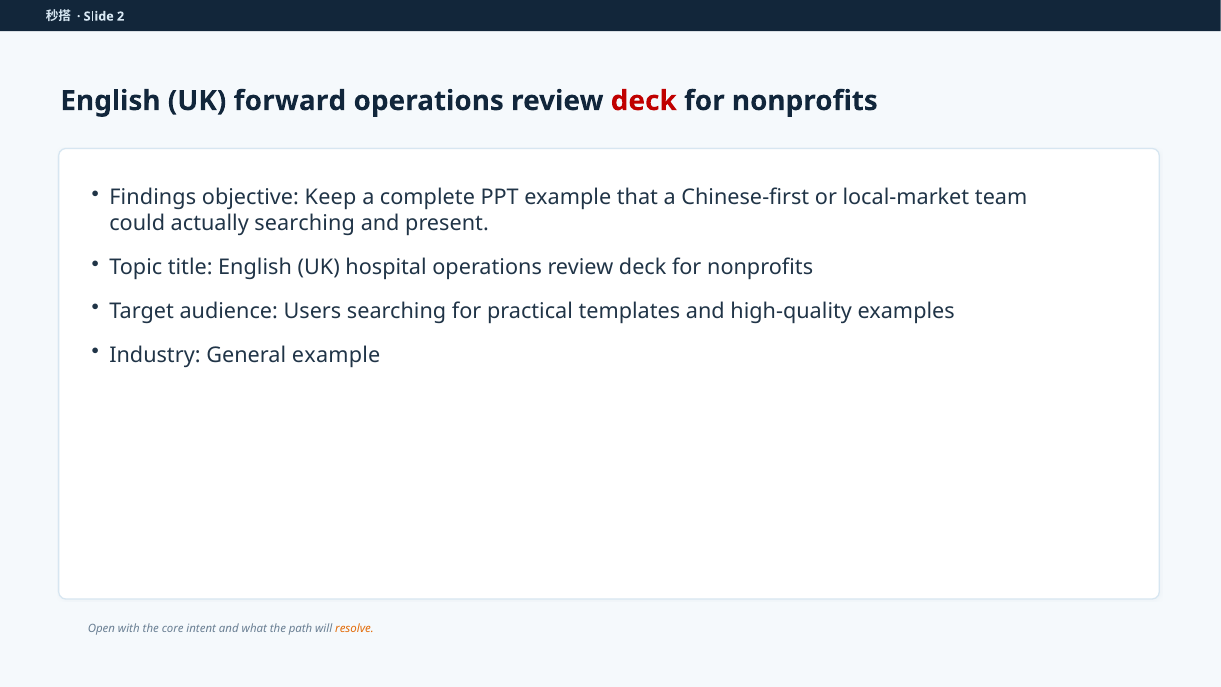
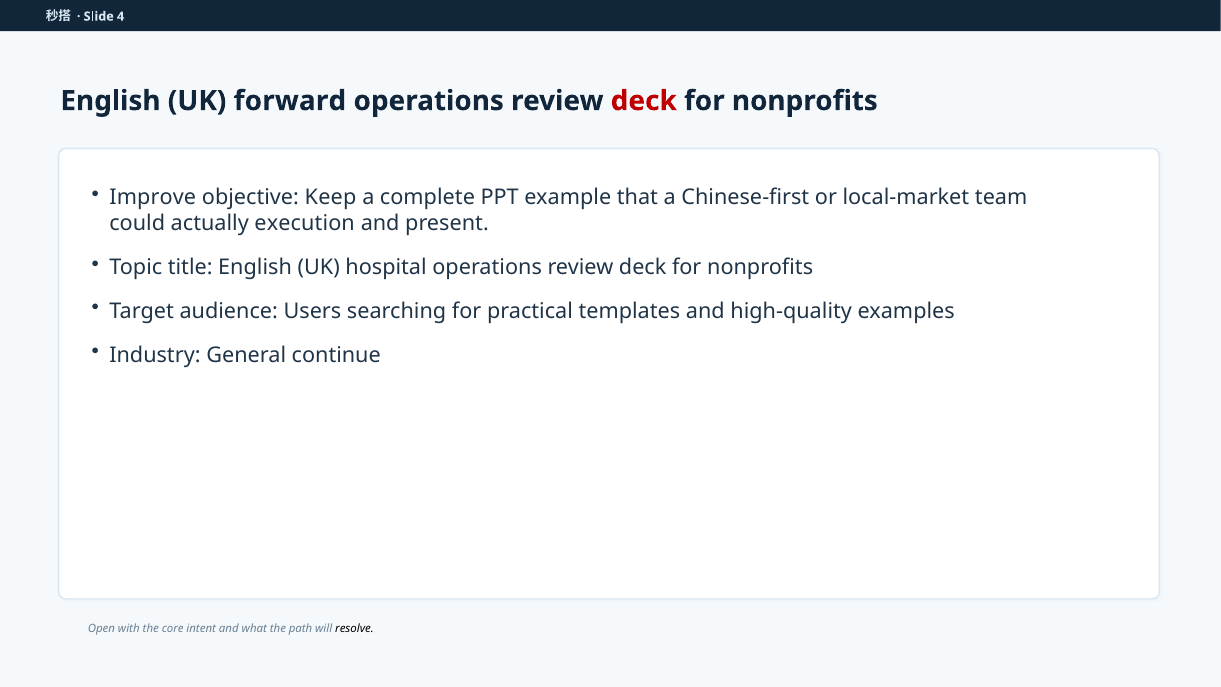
2: 2 -> 4 (121, 16)
Findings: Findings -> Improve (153, 198)
actually searching: searching -> execution (305, 224)
General example: example -> continue (336, 355)
resolve colour: orange -> black (354, 629)
